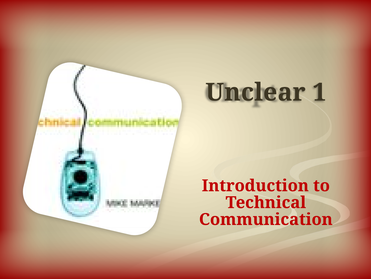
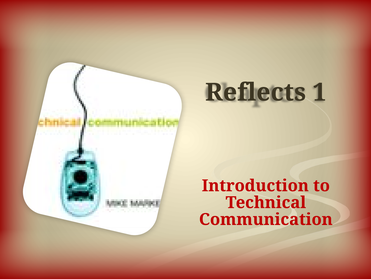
Unclear: Unclear -> Reflects (256, 92)
